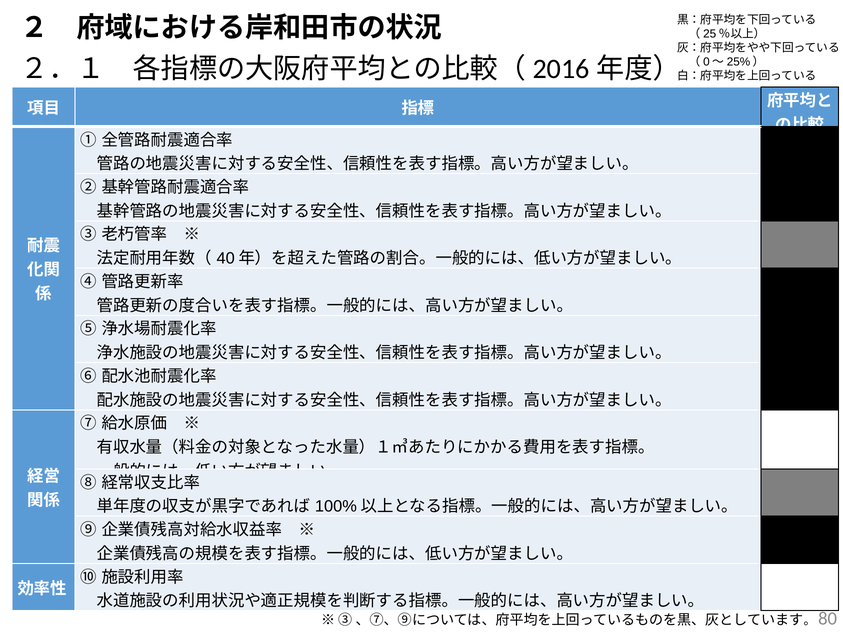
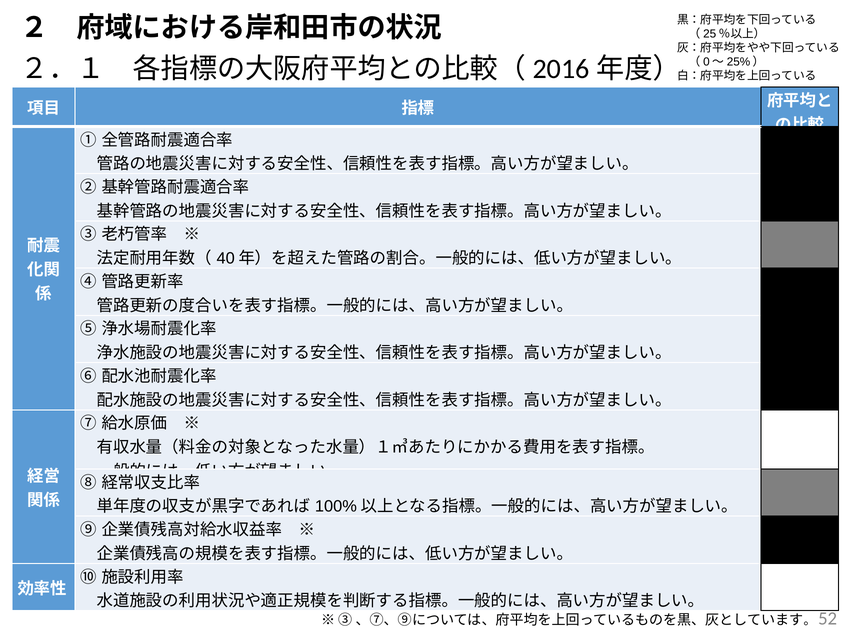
80: 80 -> 52 (828, 619)
